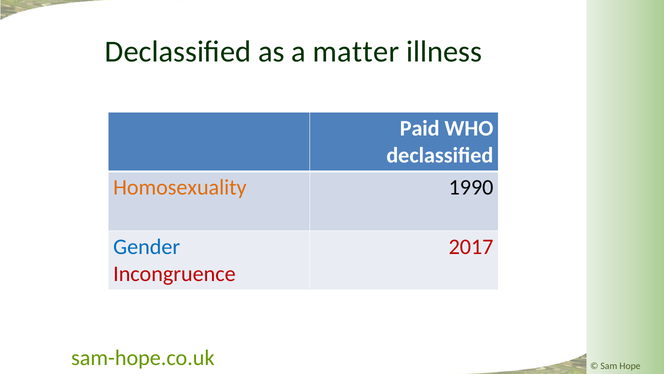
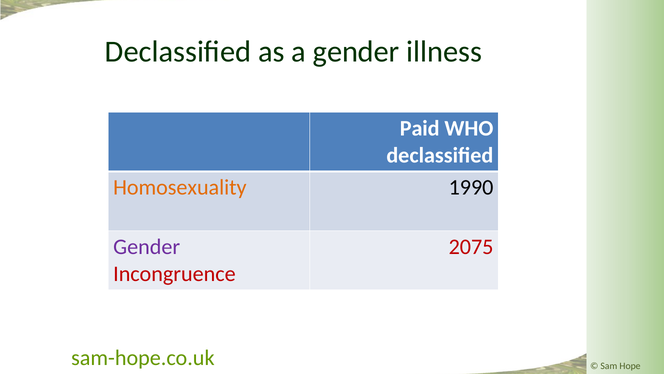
a matter: matter -> gender (356, 52)
Gender colour: blue -> purple (147, 247)
2017: 2017 -> 2075 (471, 247)
